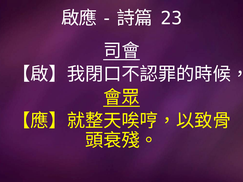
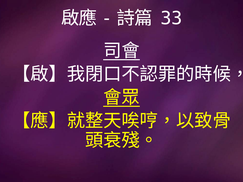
23: 23 -> 33 (171, 18)
